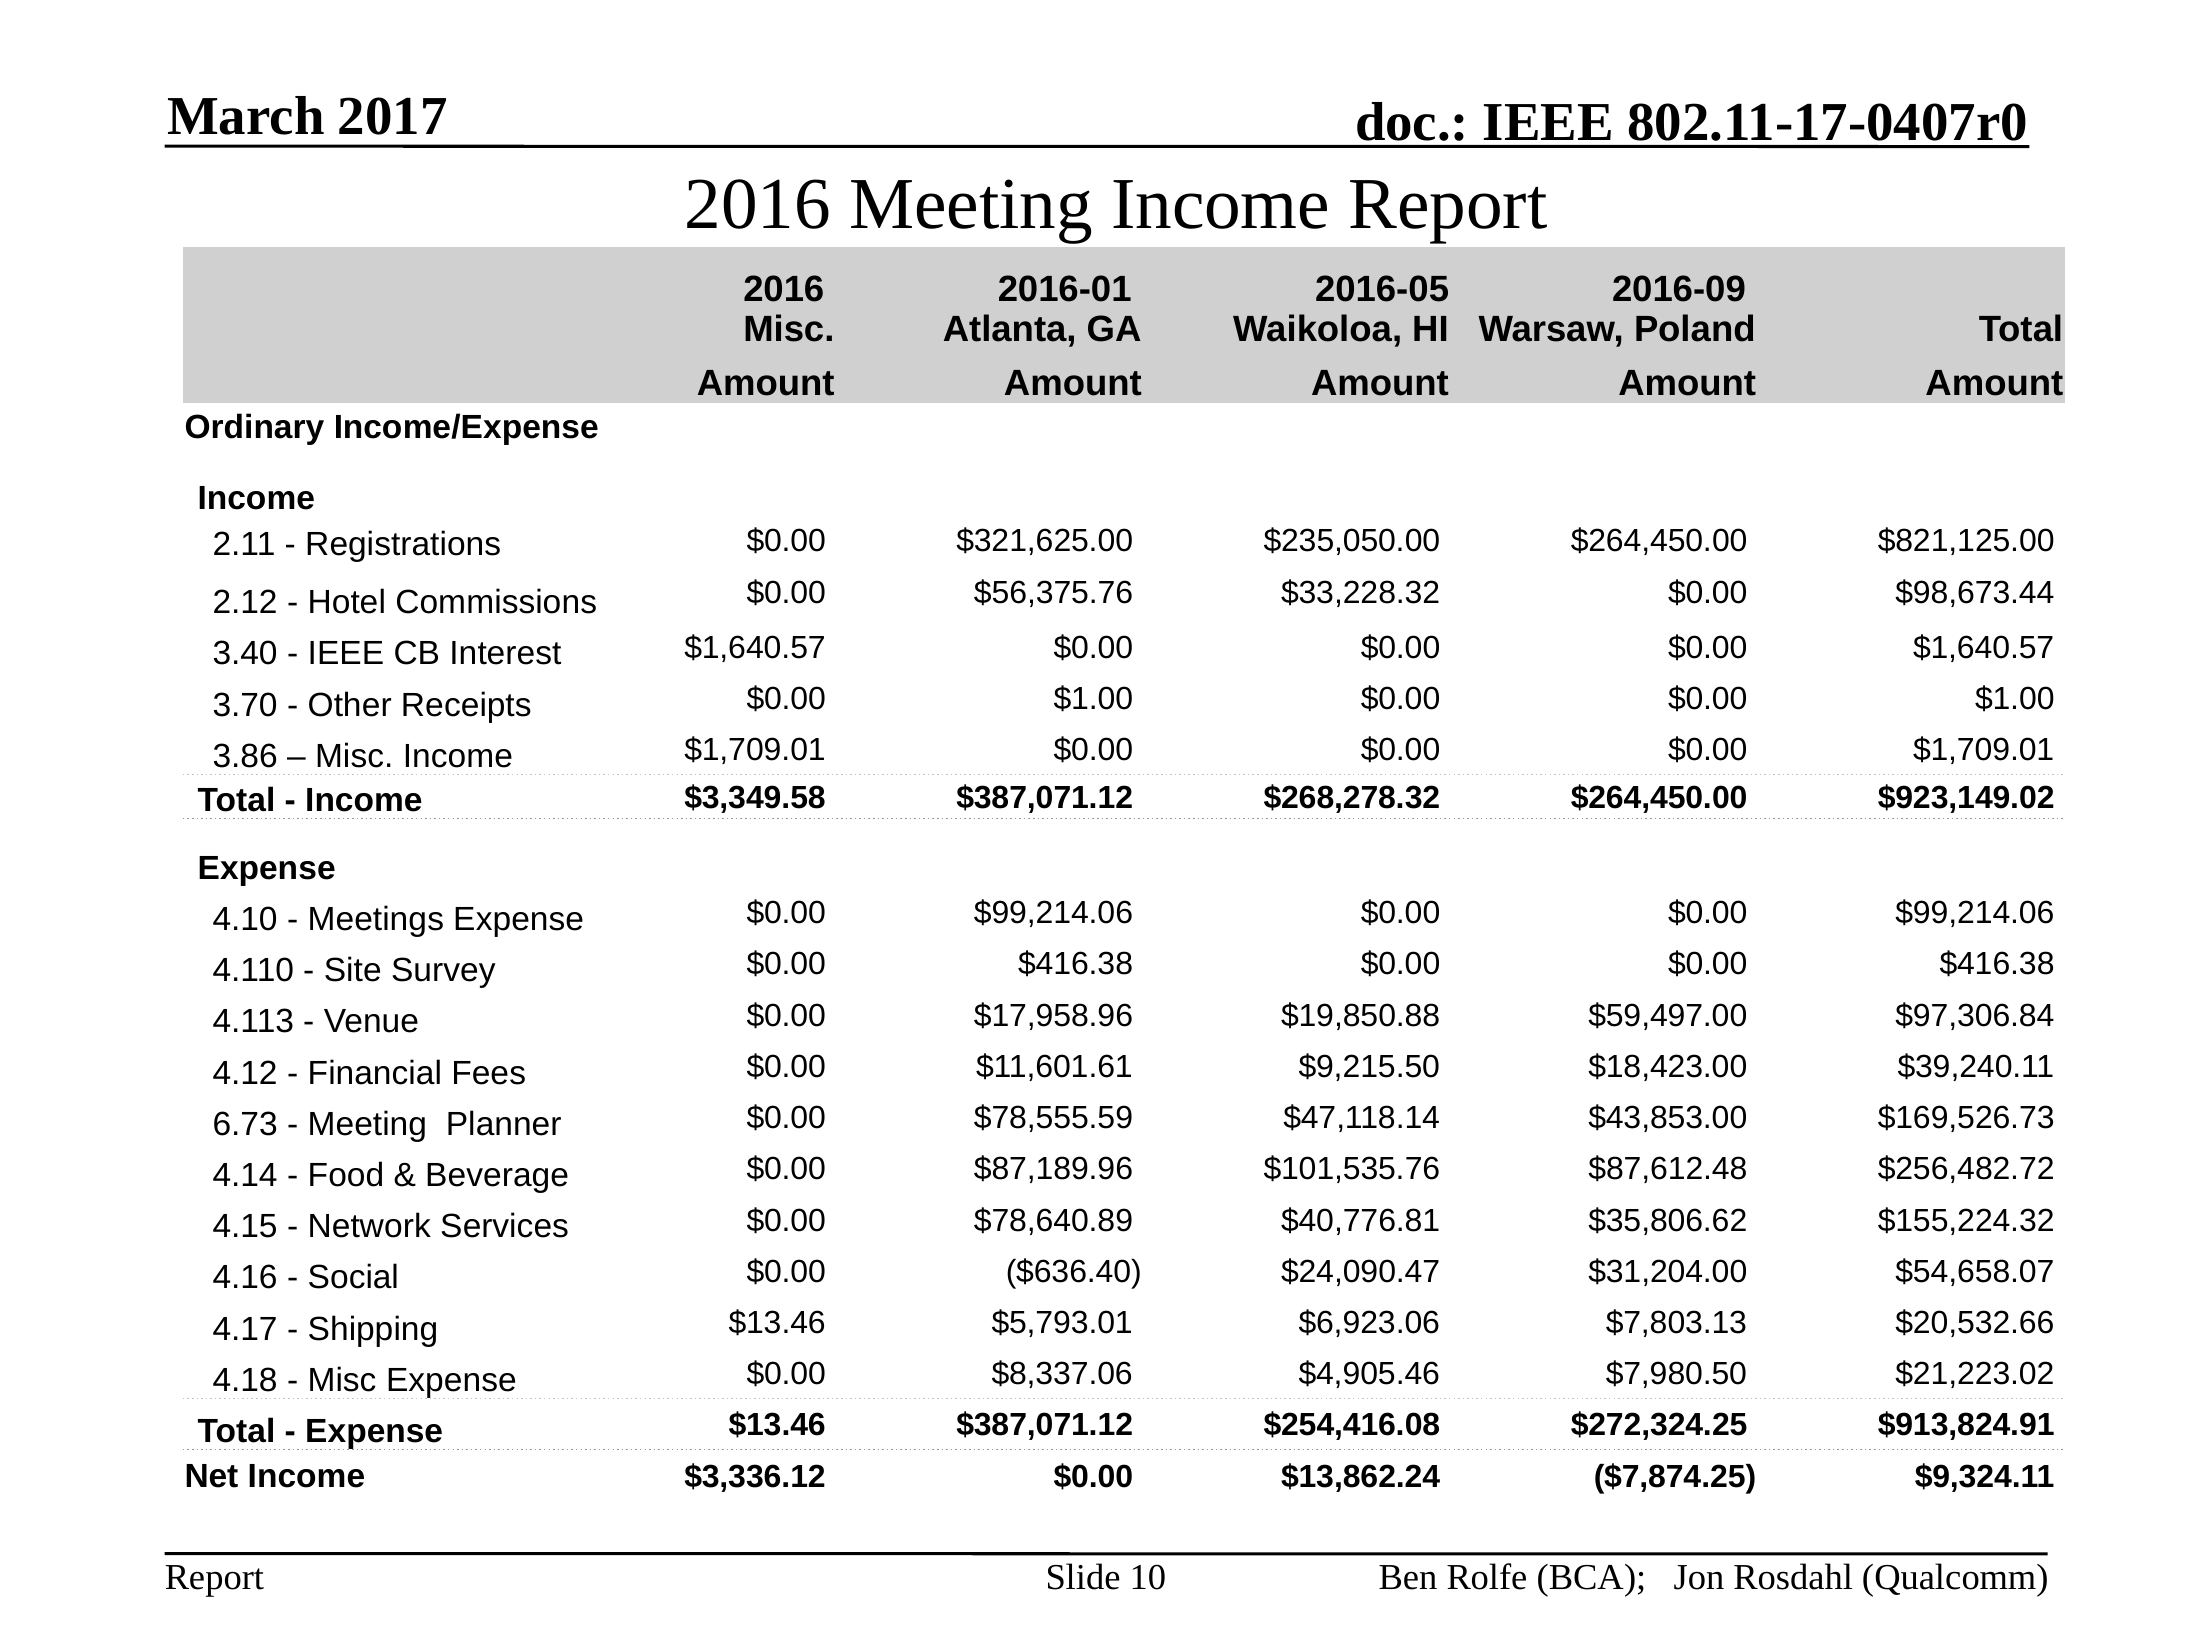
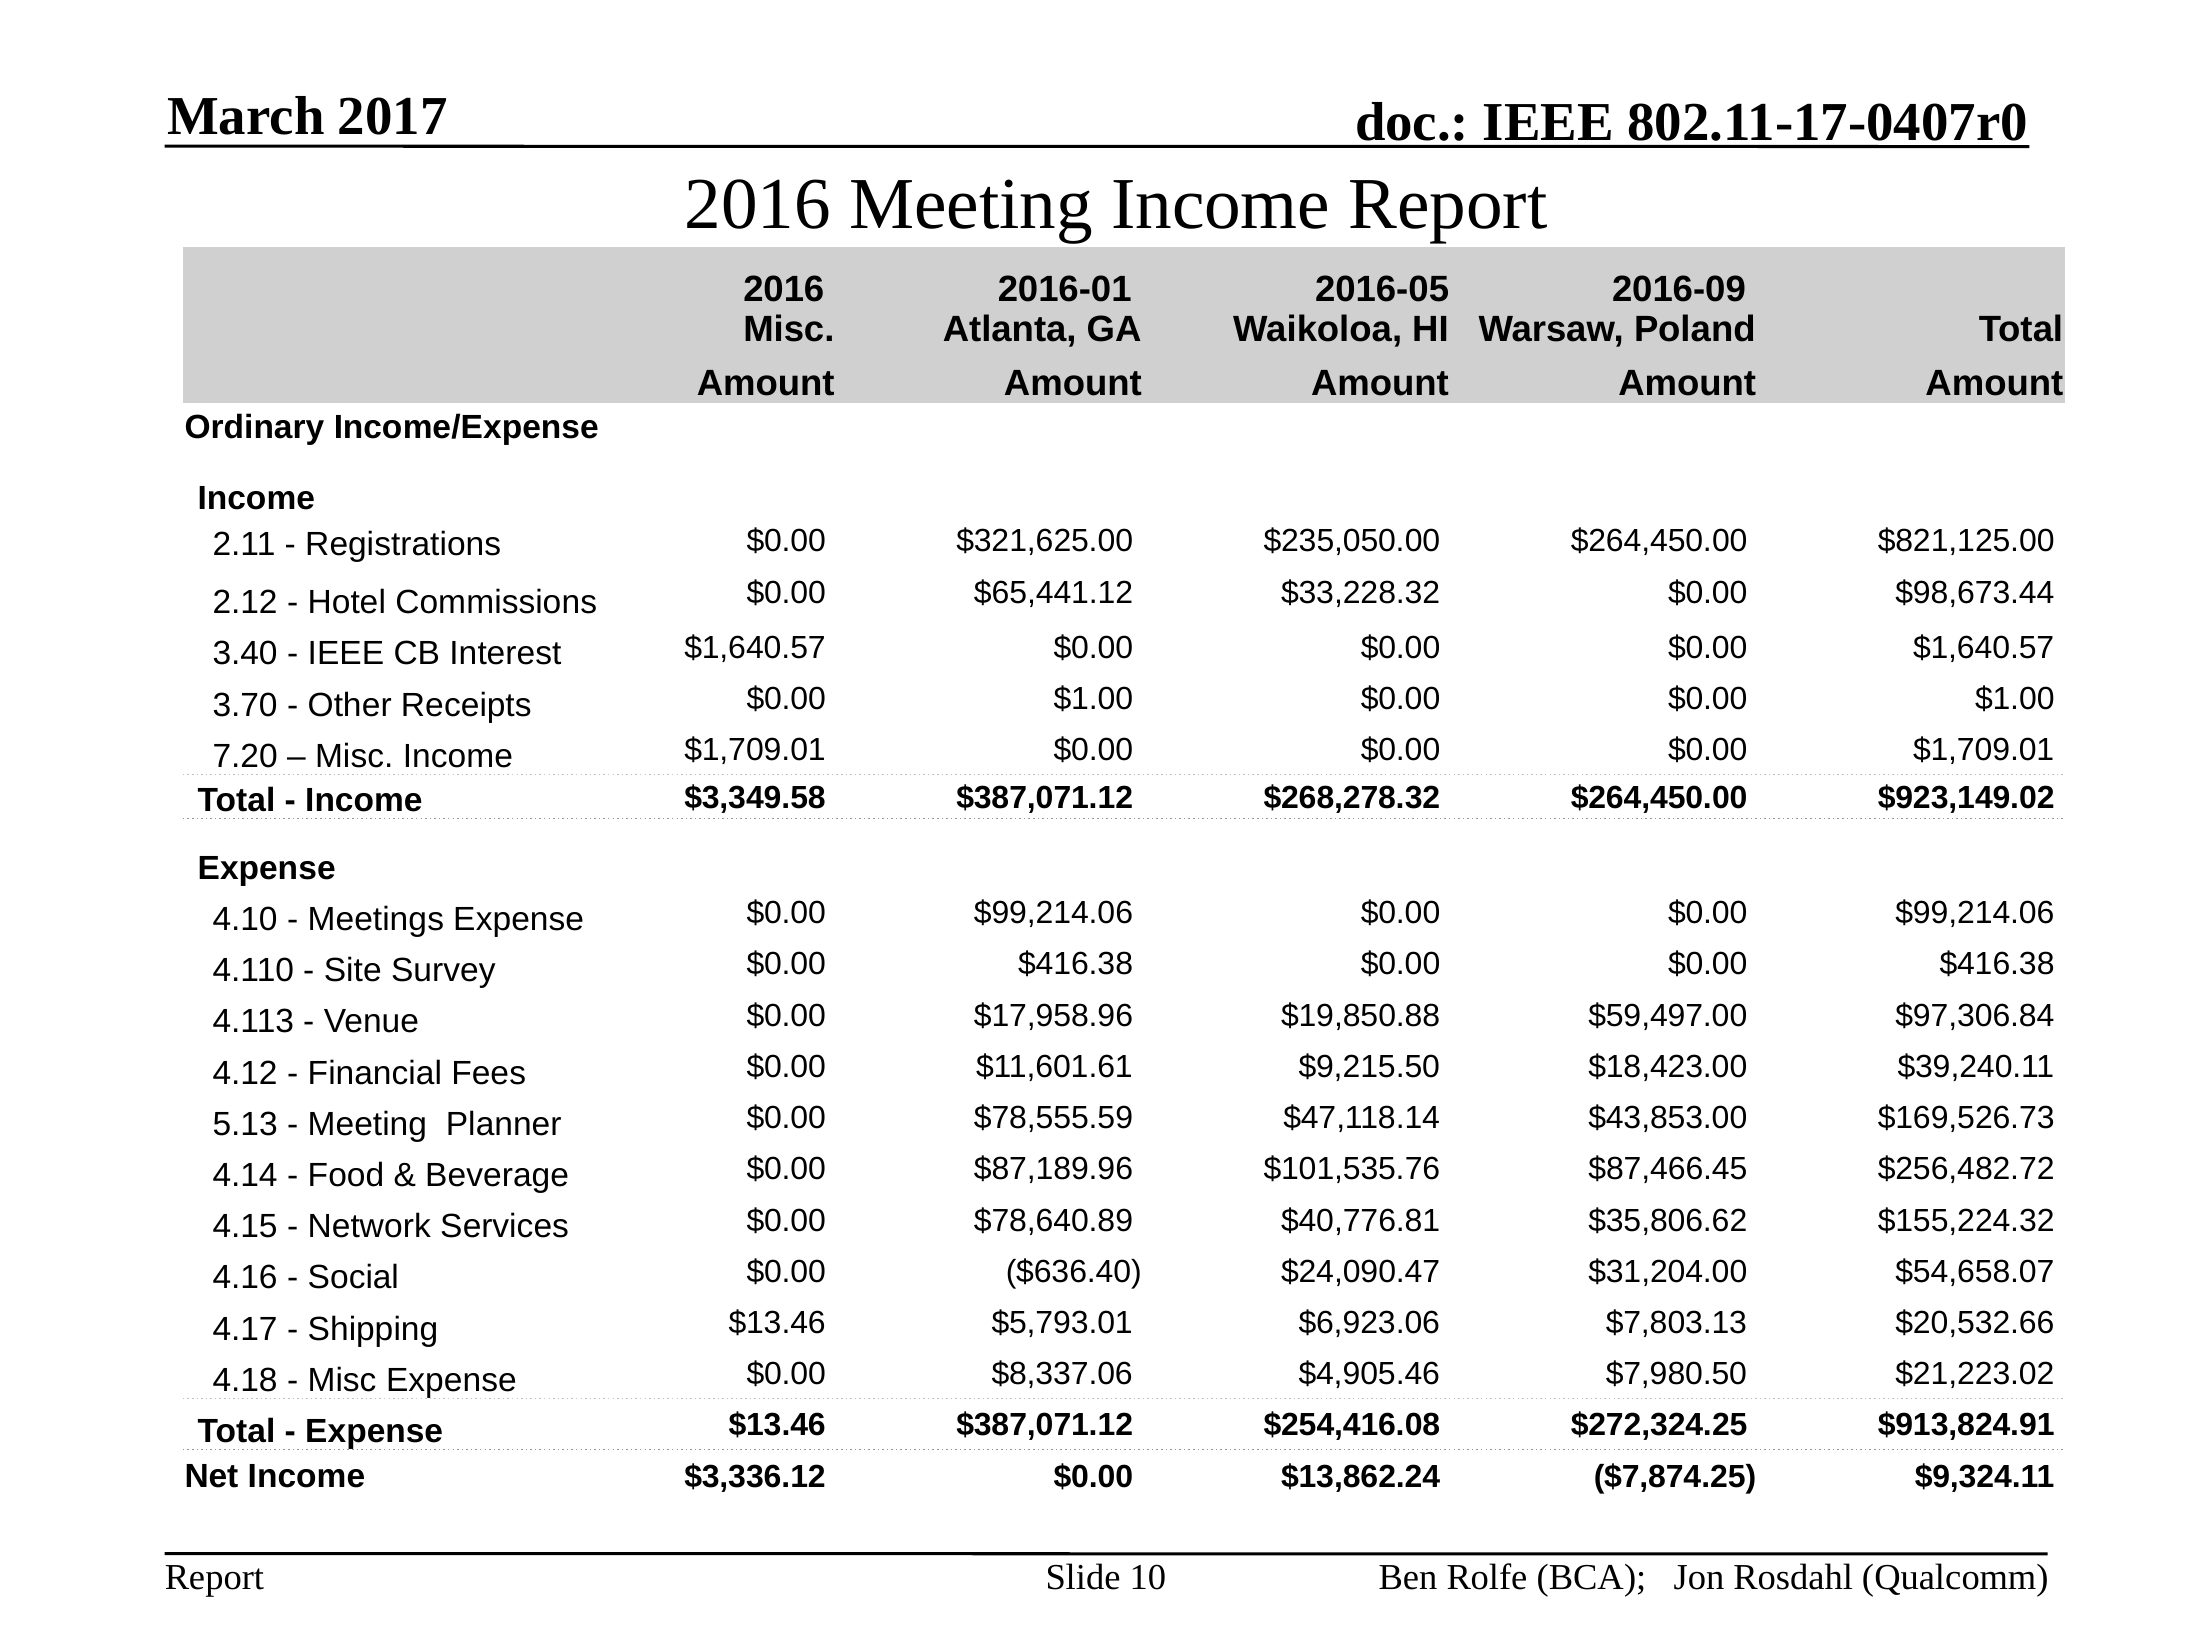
$56,375.76: $56,375.76 -> $65,441.12 (1054, 593)
3.86: 3.86 -> 7.20 (245, 756)
6.73: 6.73 -> 5.13 (245, 1125)
$87,612.48: $87,612.48 -> $87,466.45 (1668, 1170)
